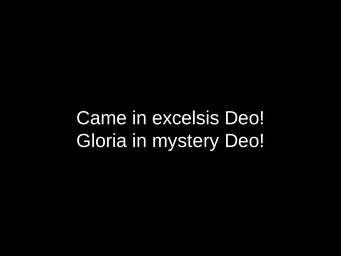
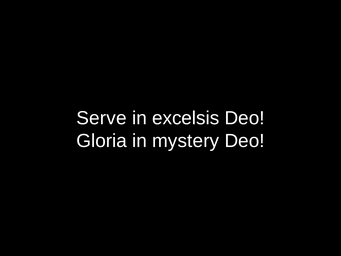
Came: Came -> Serve (102, 118)
